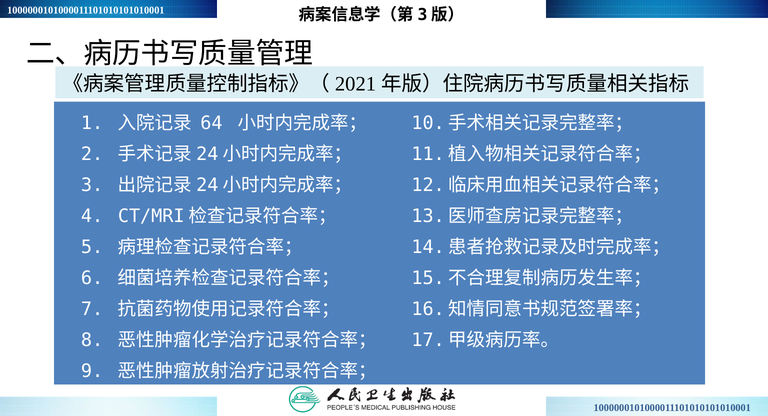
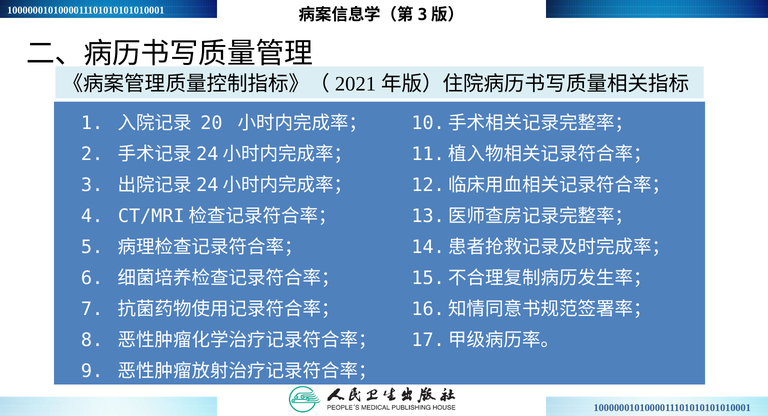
64: 64 -> 20 (211, 123)
